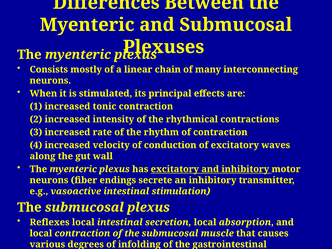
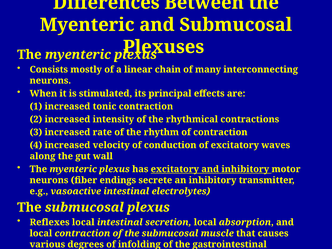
stimulation: stimulation -> electrolytes (181, 191)
